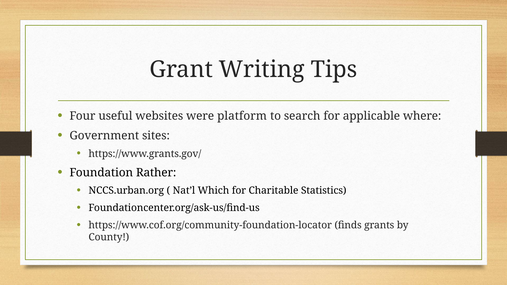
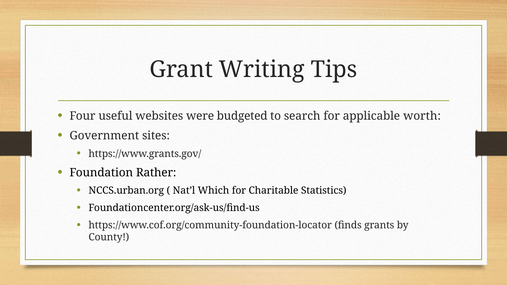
platform: platform -> budgeted (242, 116)
where: where -> worth (422, 116)
